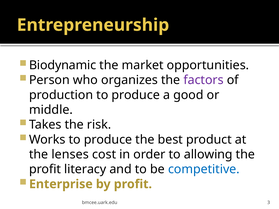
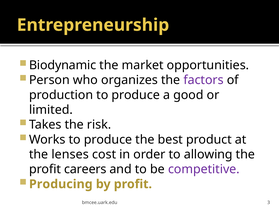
middle: middle -> limited (51, 110)
literacy: literacy -> careers (85, 169)
competitive colour: blue -> purple (204, 169)
Enterprise: Enterprise -> Producing (61, 184)
